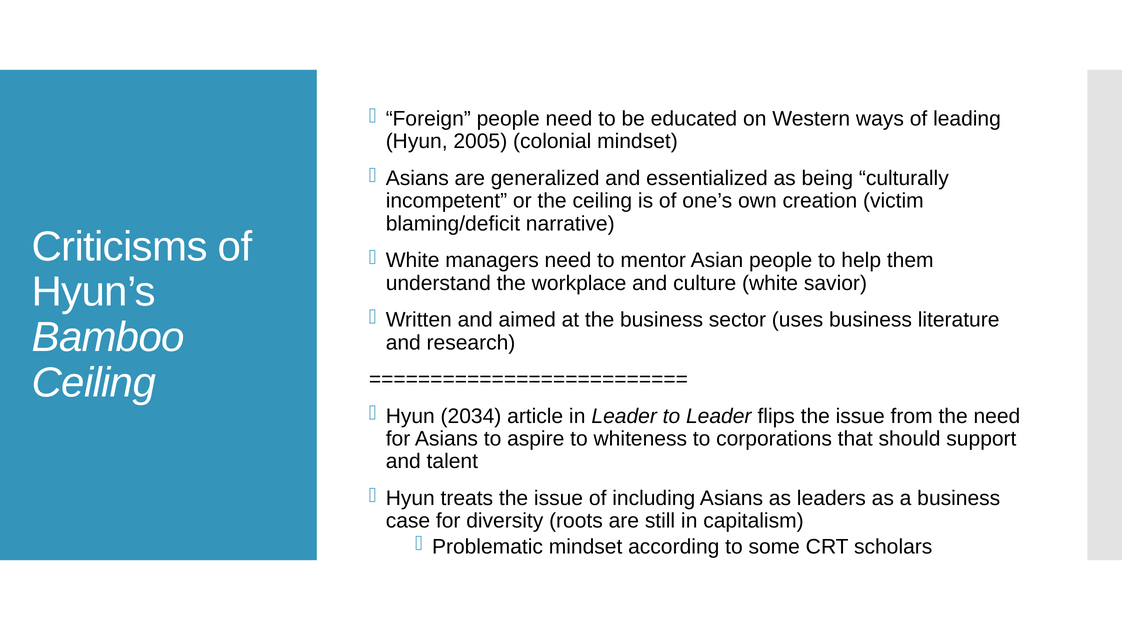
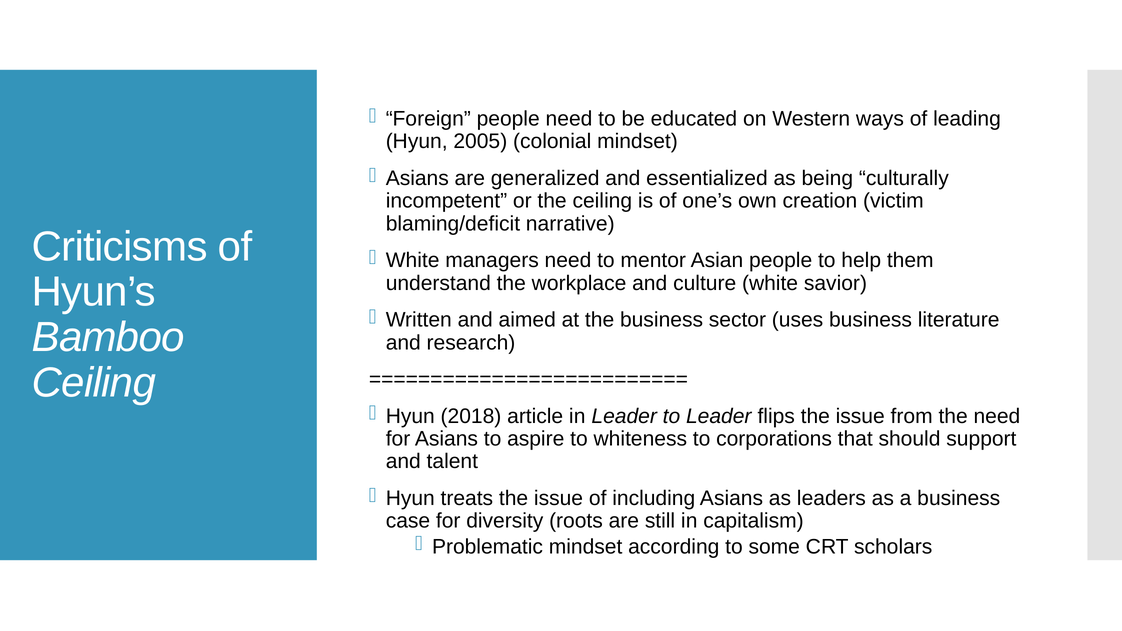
2034: 2034 -> 2018 (471, 416)
